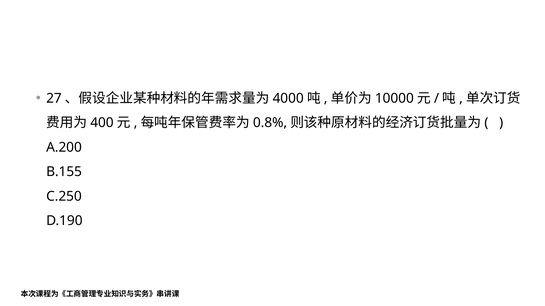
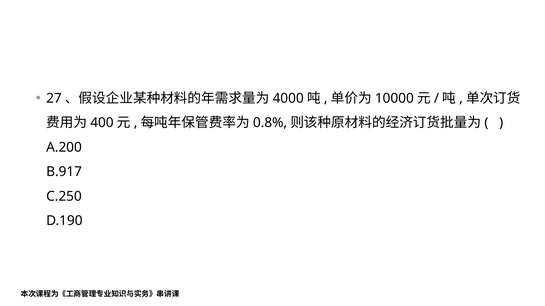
B.155: B.155 -> B.917 (64, 172)
